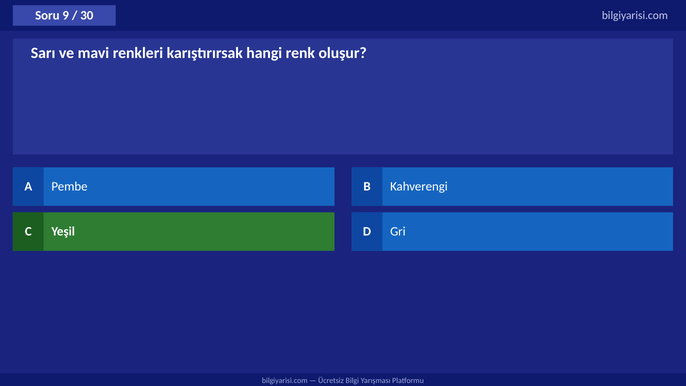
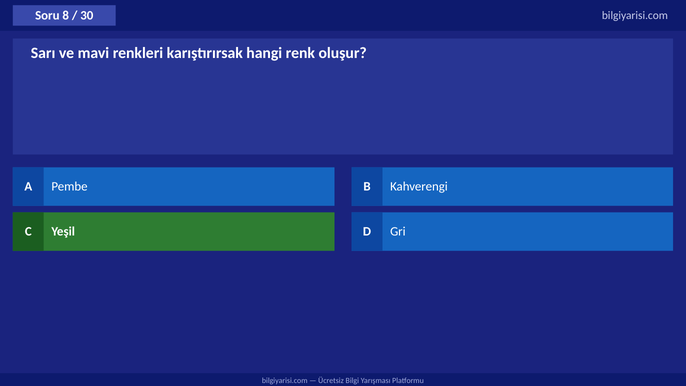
9: 9 -> 8 (66, 16)
